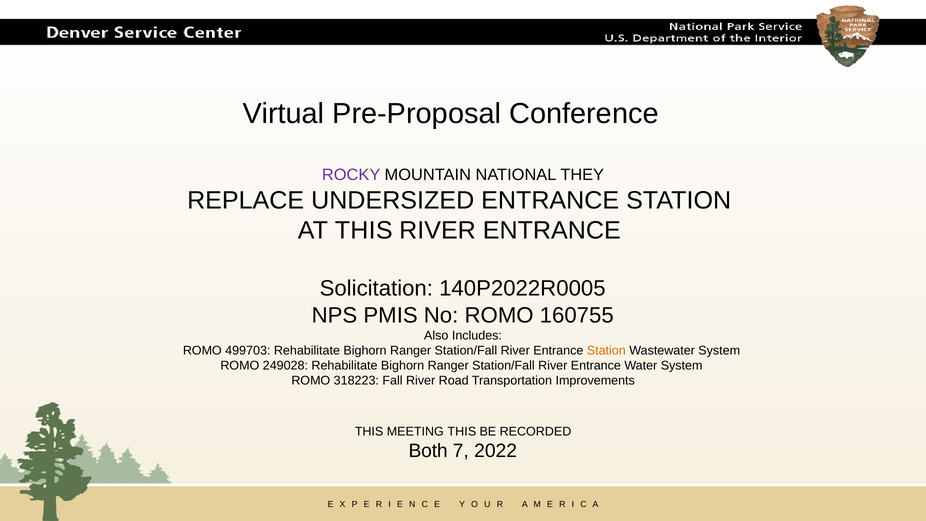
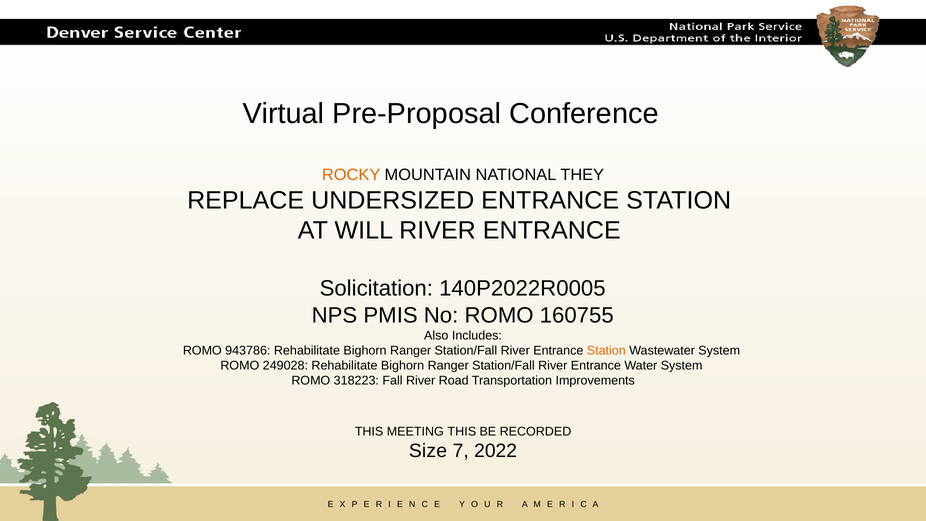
ROCKY colour: purple -> orange (351, 175)
AT THIS: THIS -> WILL (364, 230)
499703: 499703 -> 943786 (248, 350)
Both: Both -> Size (428, 451)
